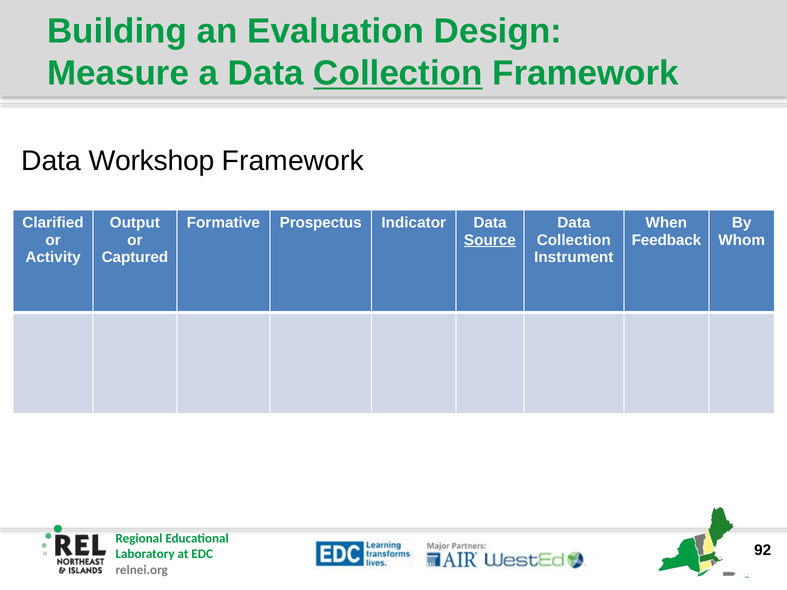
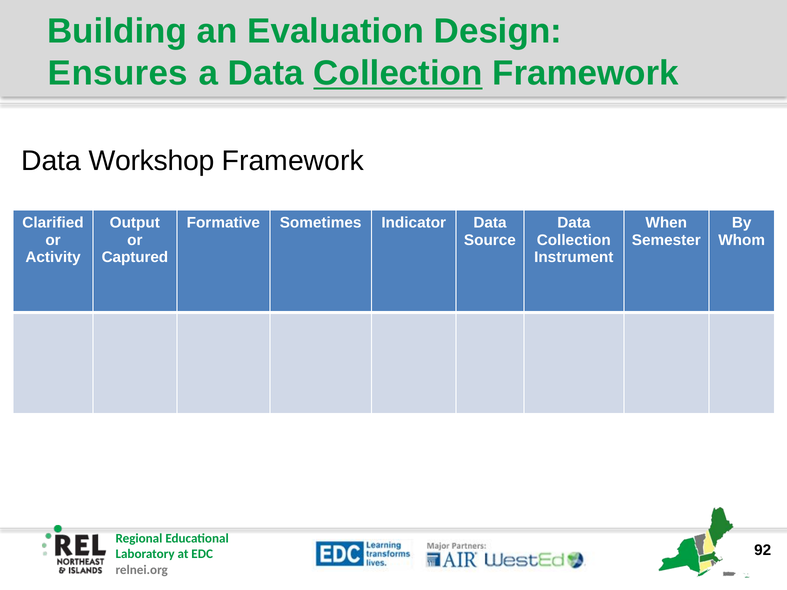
Measure: Measure -> Ensures (118, 73)
Prospectus: Prospectus -> Sometimes (321, 223)
Source underline: present -> none (490, 240)
Feedback: Feedback -> Semester (666, 240)
